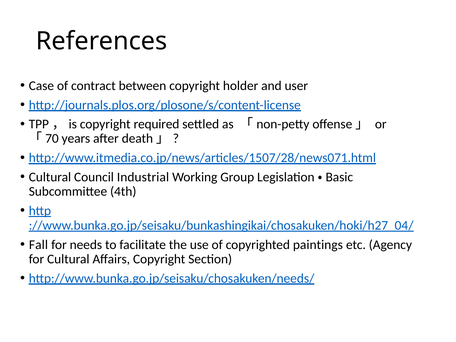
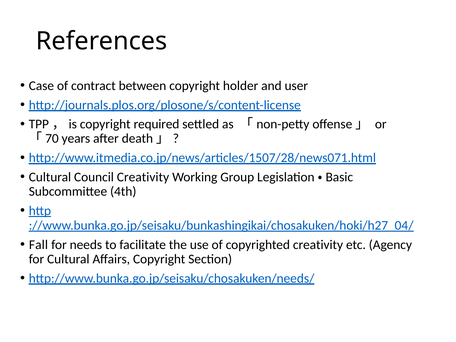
Council Industrial: Industrial -> Creativity (143, 177)
copyrighted paintings: paintings -> creativity (318, 245)
